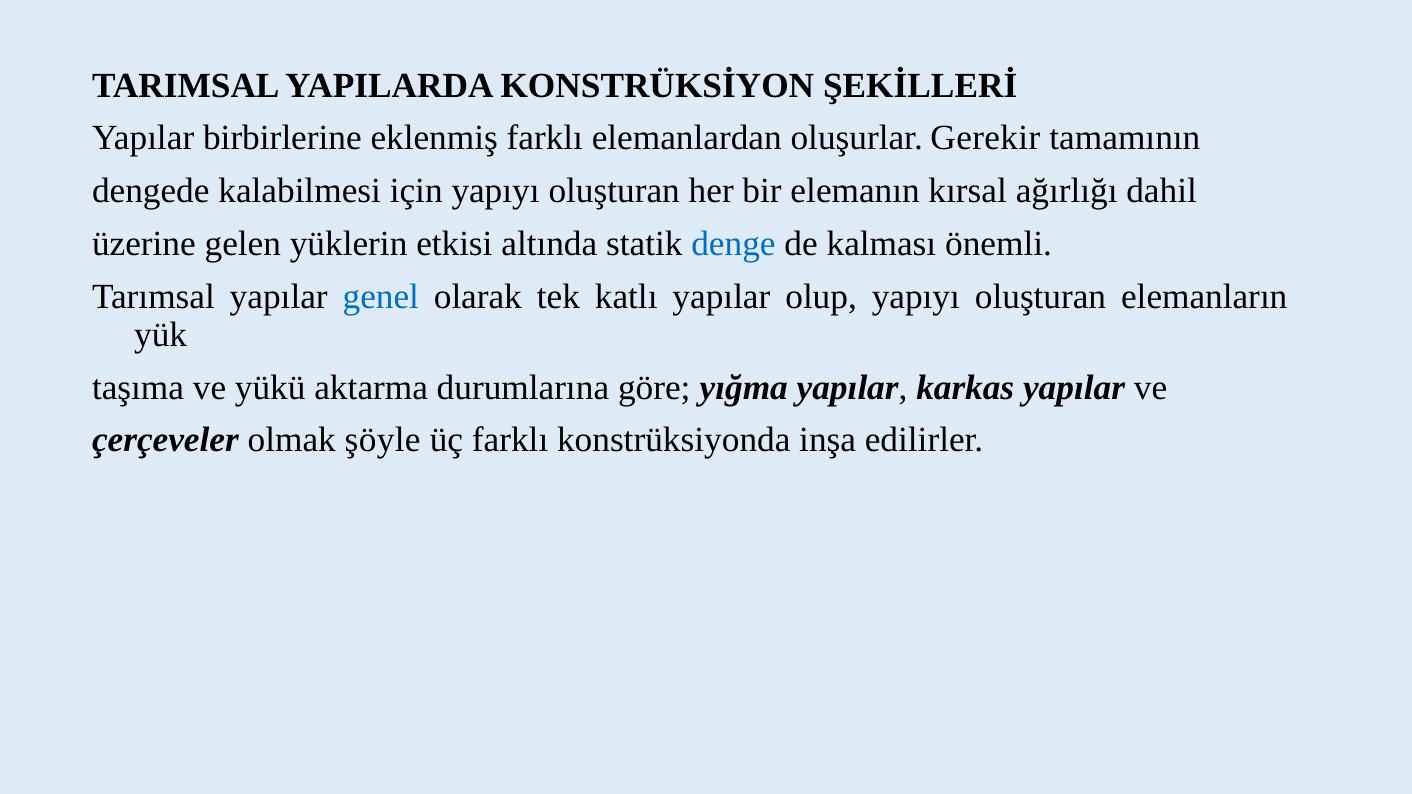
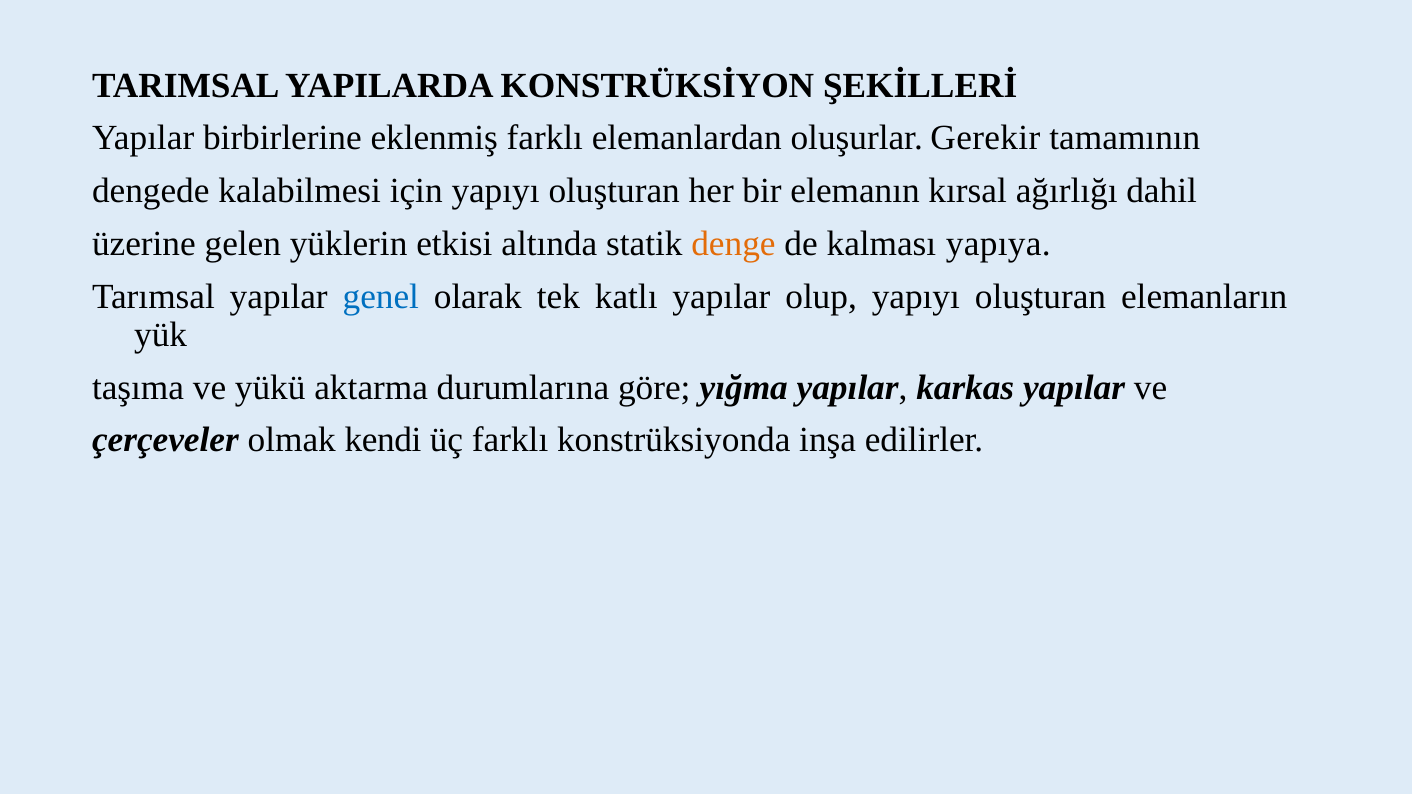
denge colour: blue -> orange (733, 244)
önemli: önemli -> yapıya (998, 244)
şöyle: şöyle -> kendi (383, 440)
